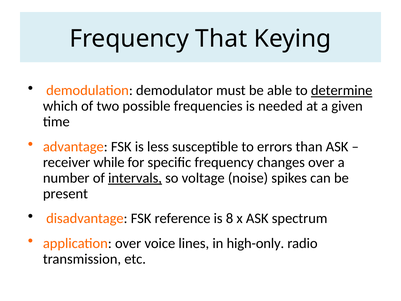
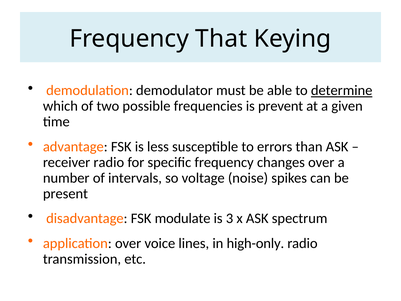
needed: needed -> prevent (281, 106)
receiver while: while -> radio (109, 162)
intervals underline: present -> none (135, 178)
reference: reference -> modulate (183, 218)
8: 8 -> 3 (230, 218)
